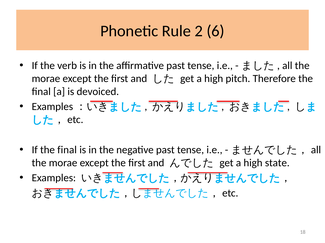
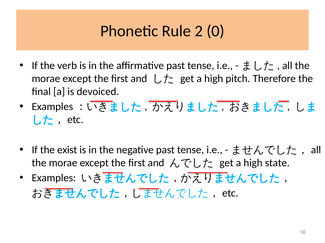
6: 6 -> 0 (216, 31)
If the final: final -> exist (67, 150)
